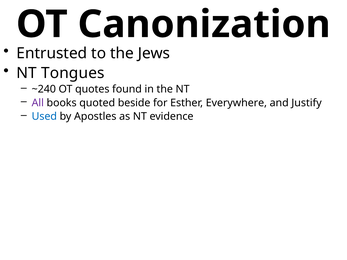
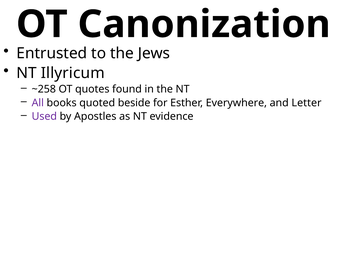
Tongues: Tongues -> Illyricum (73, 73)
~240: ~240 -> ~258 (44, 89)
Justify: Justify -> Letter (307, 103)
Used colour: blue -> purple (44, 116)
